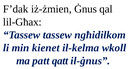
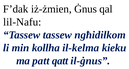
lil-Għax: lil-Għax -> lil-Nafu (22, 22)
kienet: kienet -> kollha (46, 48)
wkoll: wkoll -> kieku (114, 48)
